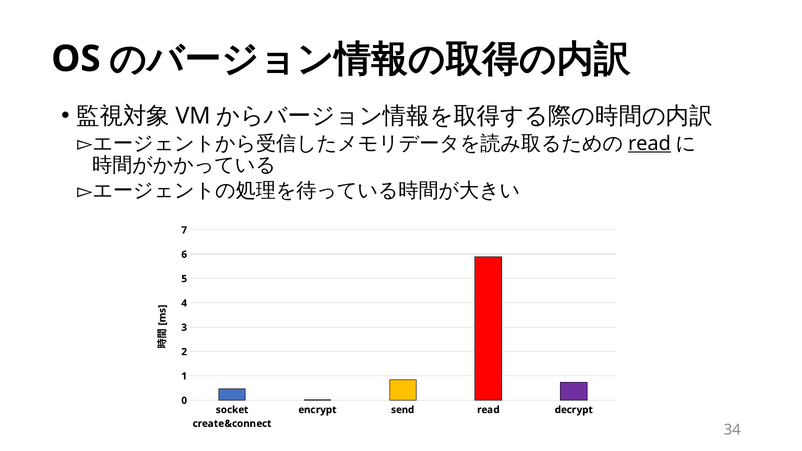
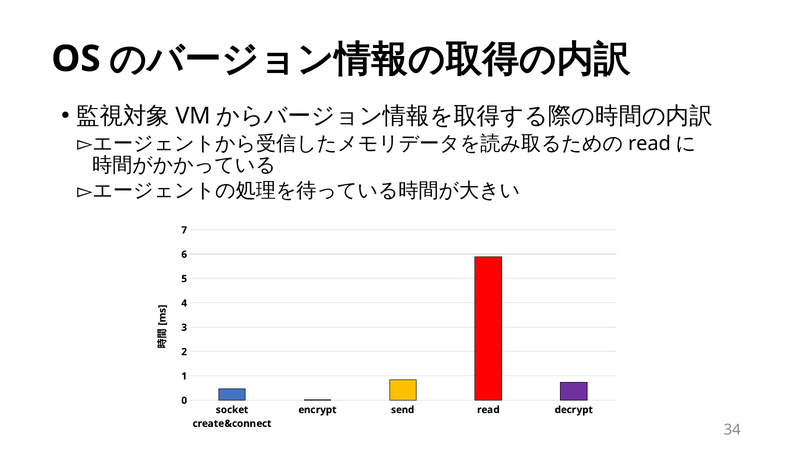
read underline: present -> none (649, 143)
